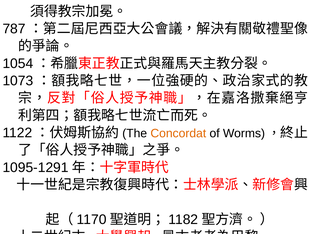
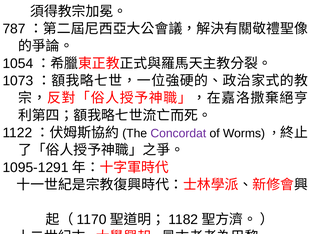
Concordat colour: orange -> purple (178, 133)
